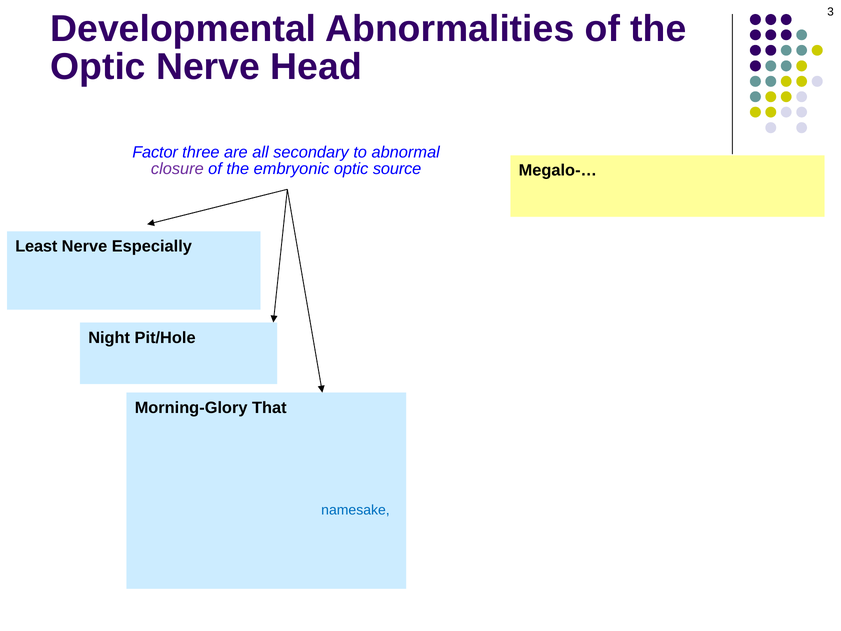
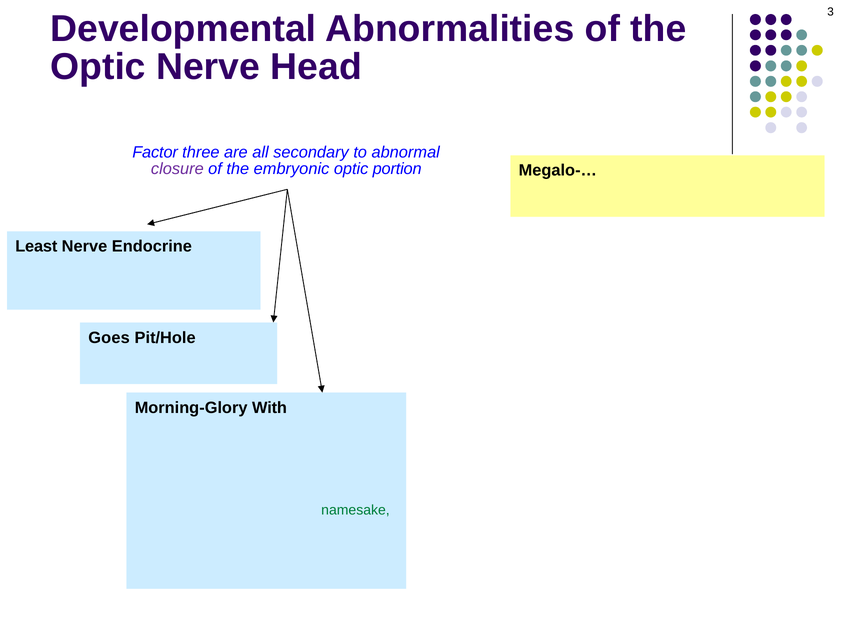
source: source -> portion (397, 169)
Especially: Especially -> Endocrine (152, 246)
Night: Night -> Goes (109, 337)
That: That -> With (269, 408)
namesake colour: blue -> green (355, 510)
